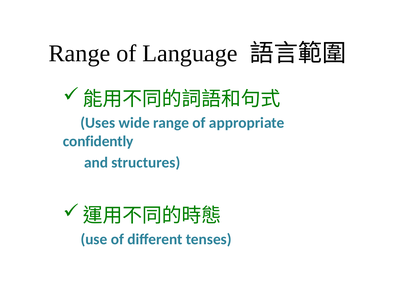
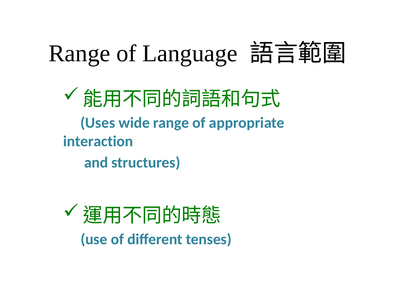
confidently: confidently -> interaction (98, 141)
